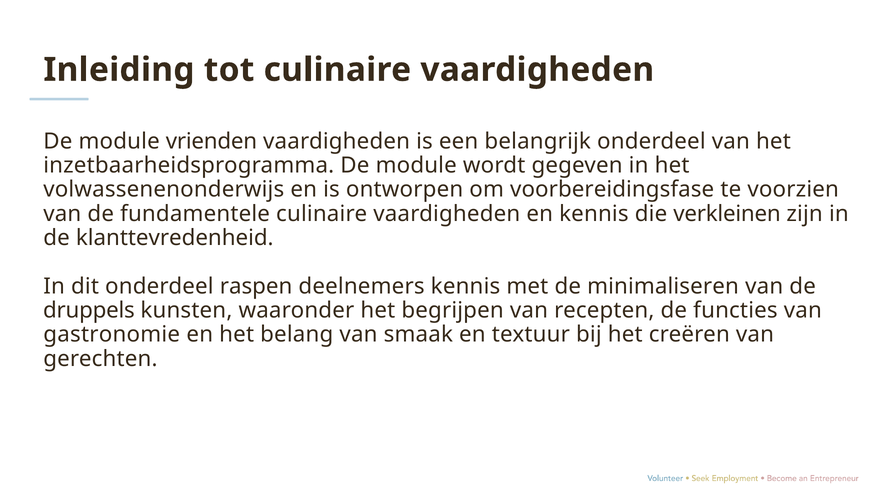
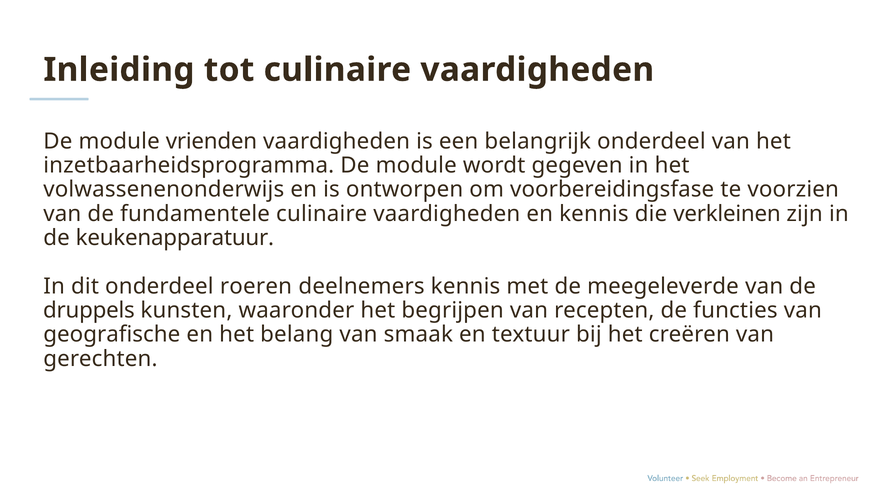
klanttevredenheid: klanttevredenheid -> keukenapparatuur (175, 238)
raspen: raspen -> roeren (256, 286)
minimaliseren: minimaliseren -> meegeleverde (663, 286)
gastronomie: gastronomie -> geografische (112, 334)
